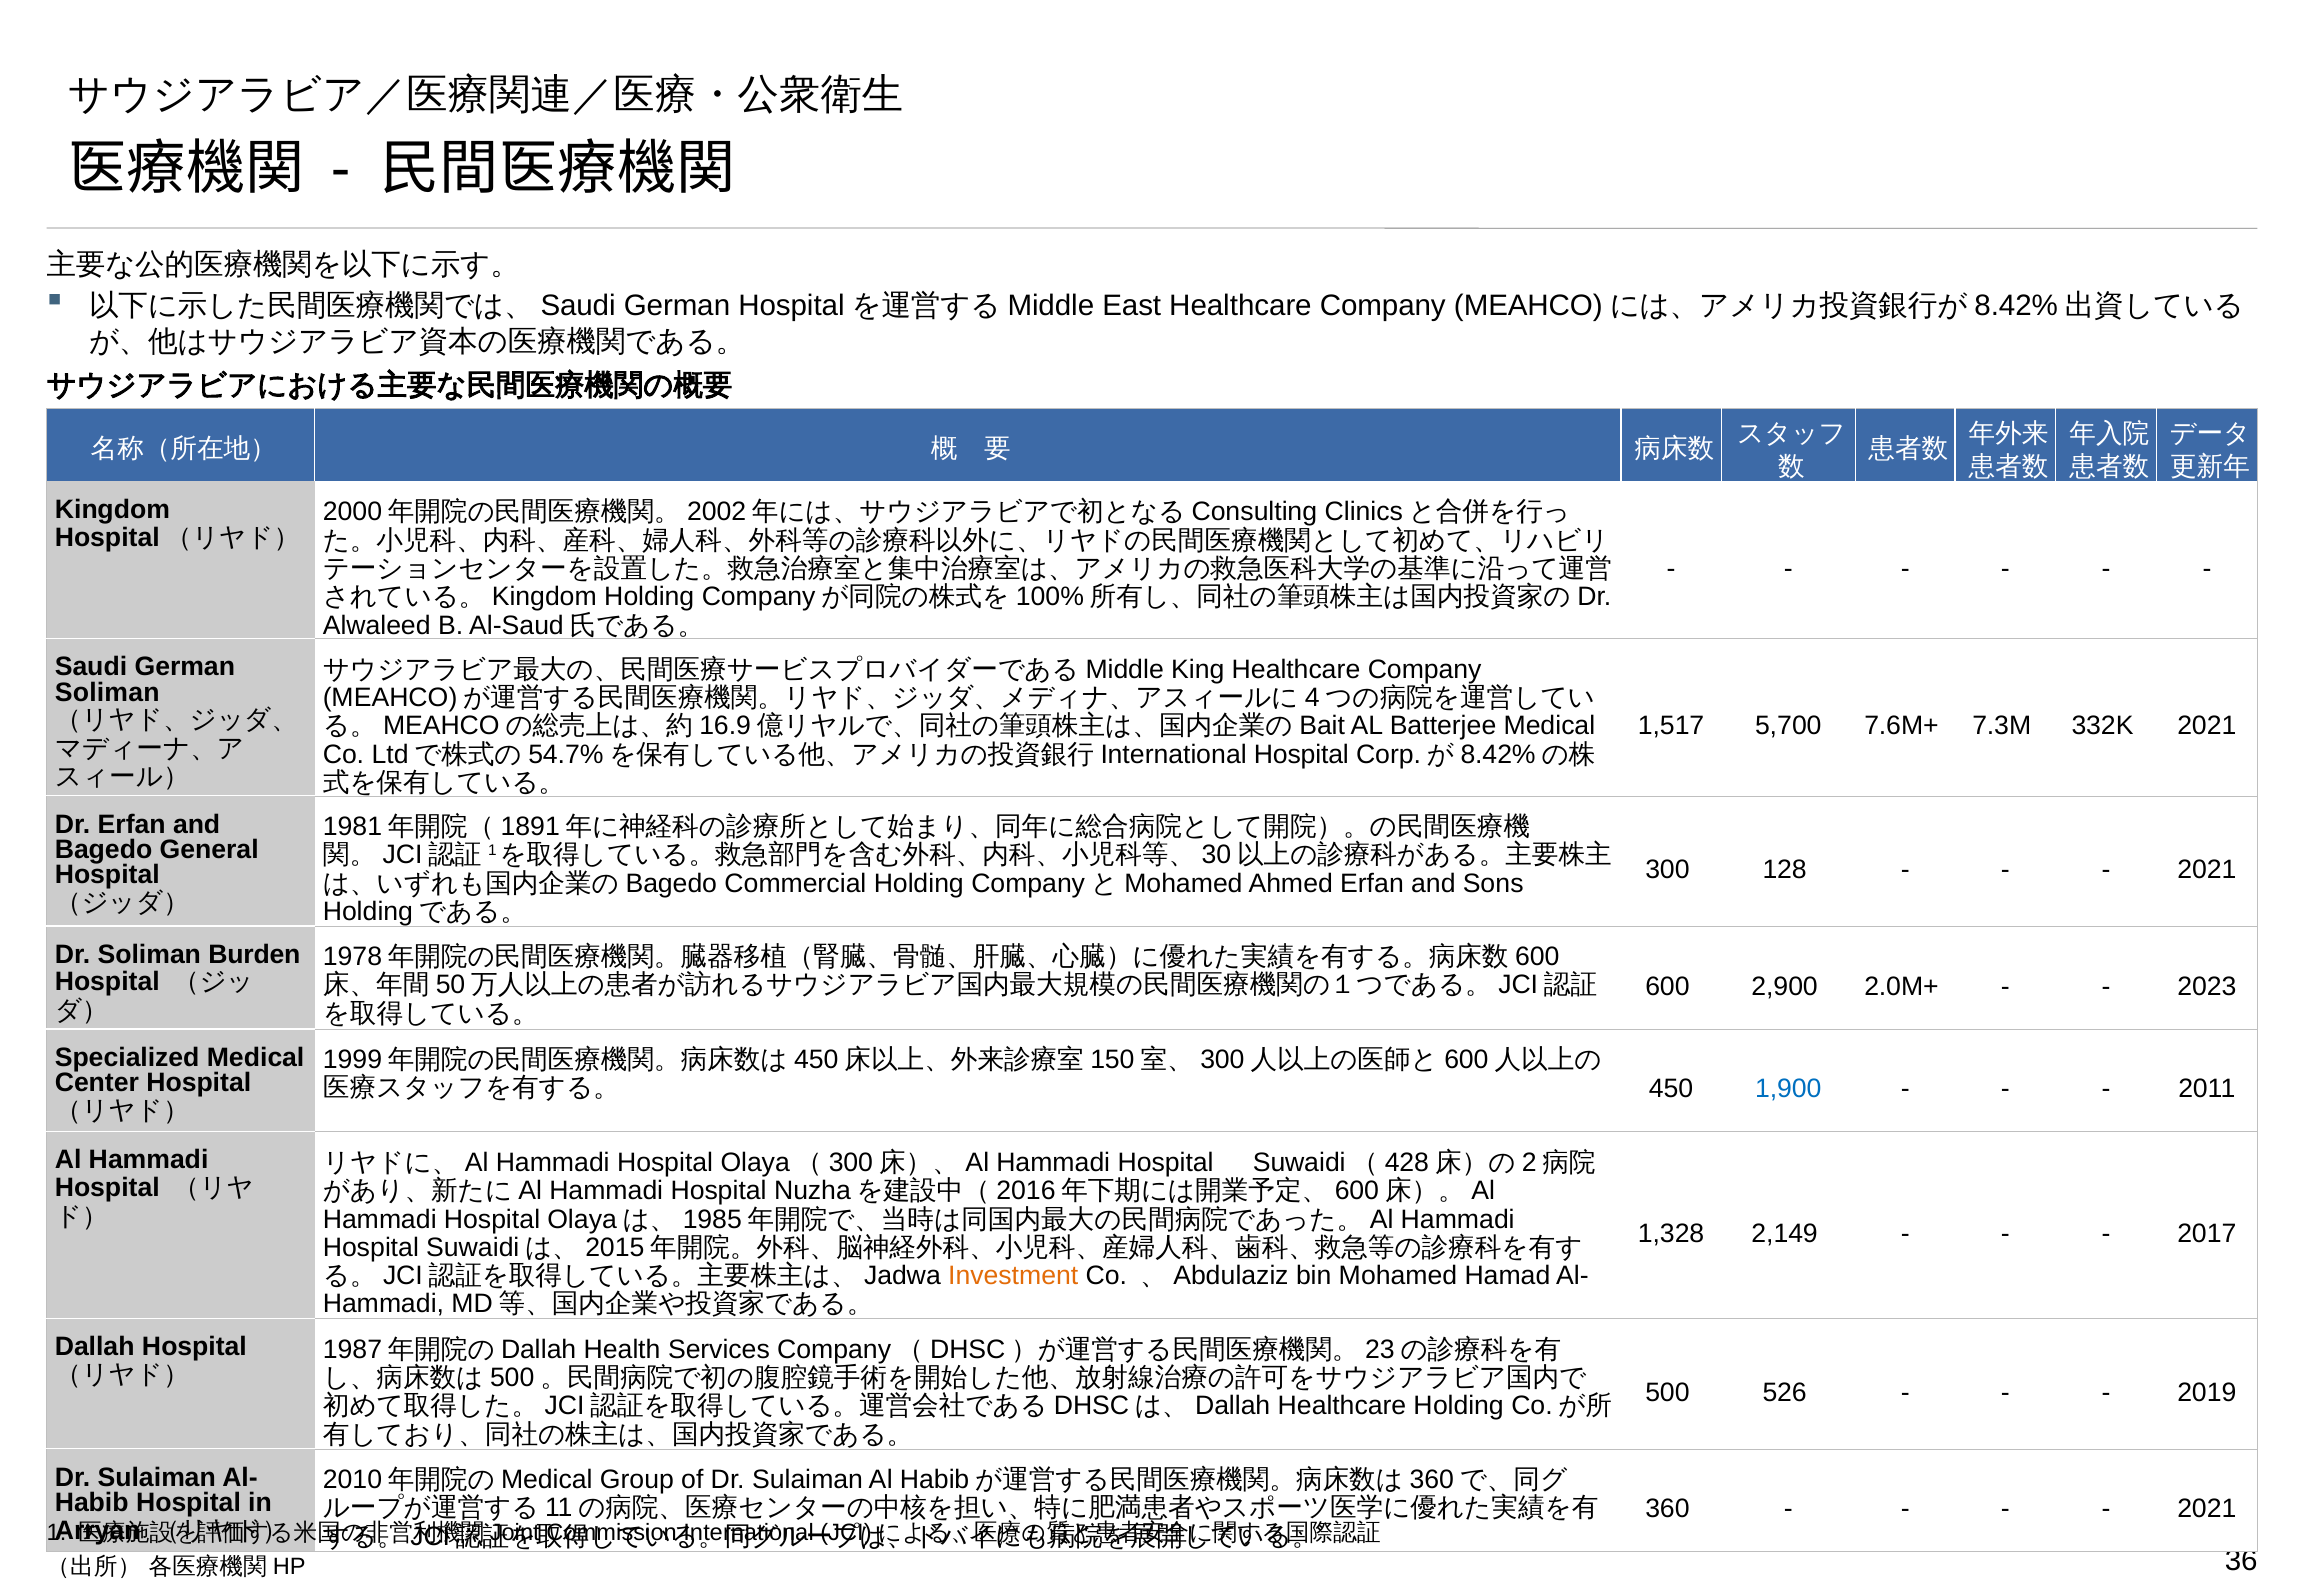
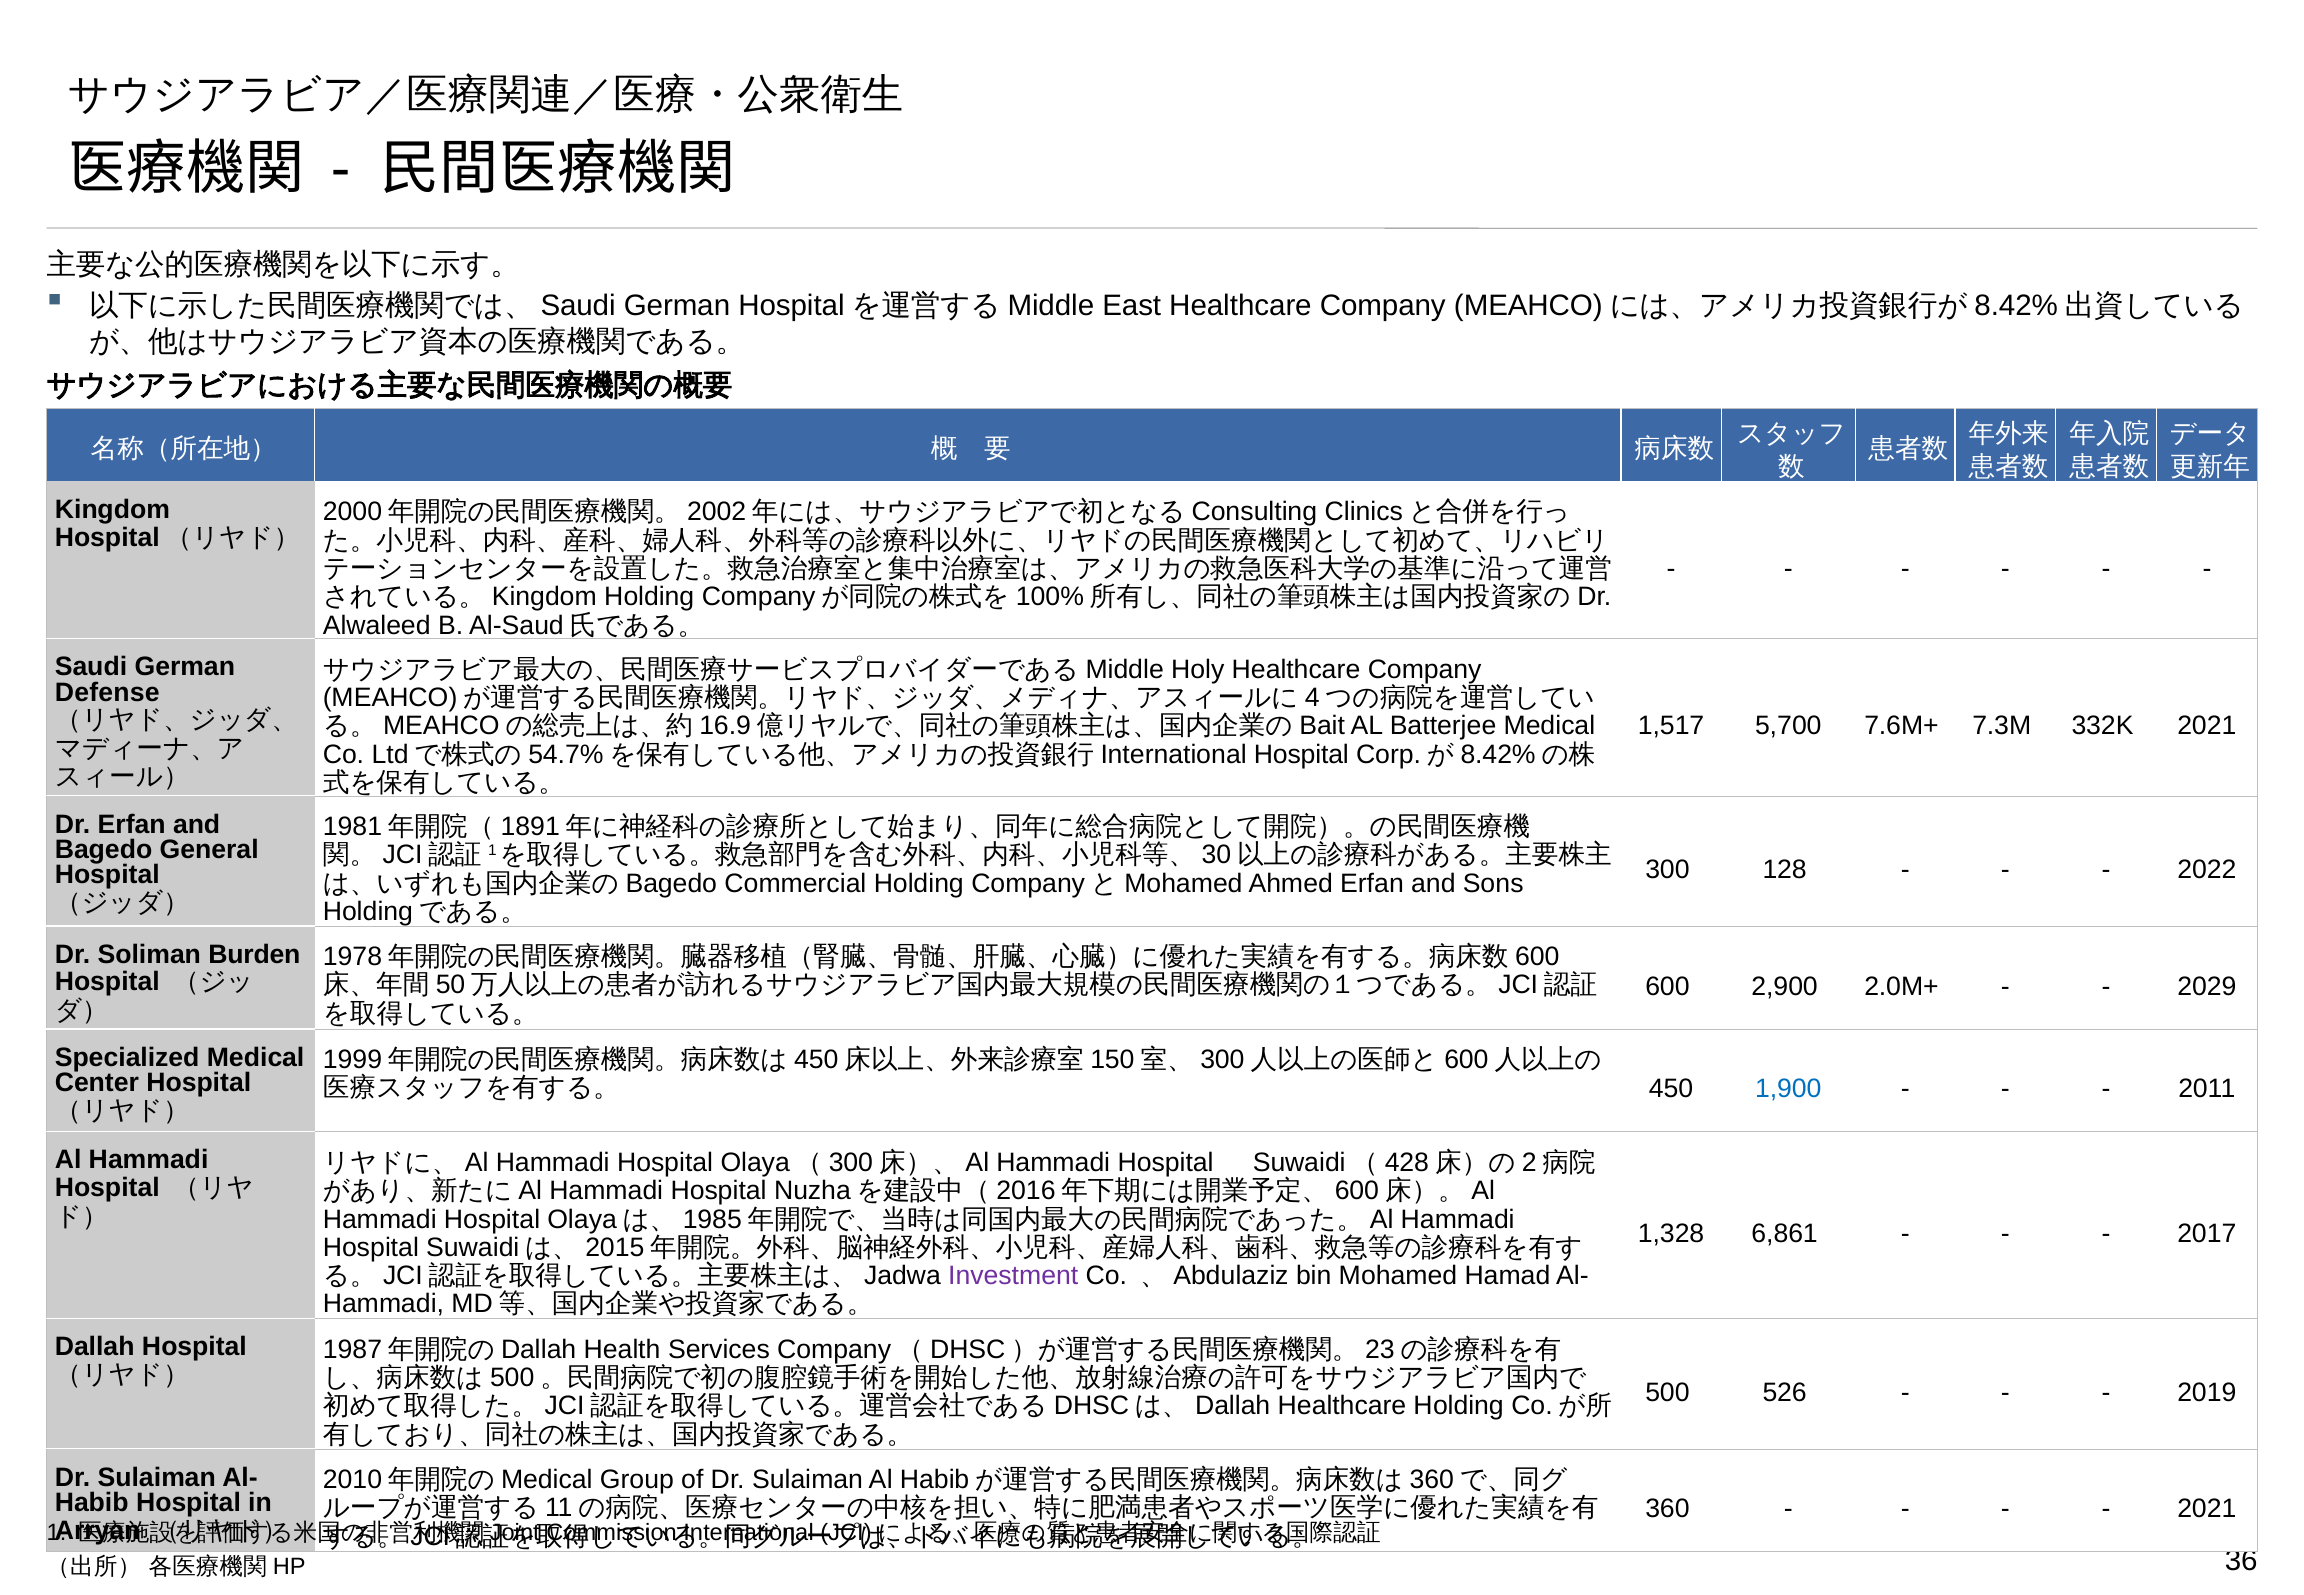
King: King -> Holy (1198, 669)
Soliman: Soliman -> Defense (107, 692)
2021: 2021 -> 2022 (2207, 870)
2023: 2023 -> 2029 (2207, 986)
2,149: 2,149 -> 6,861 (1785, 1234)
Investment colour: orange -> purple (1013, 1276)
